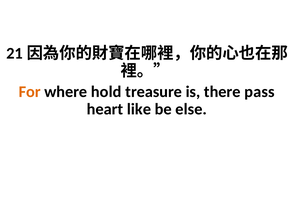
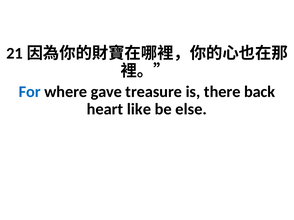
For colour: orange -> blue (30, 92)
hold: hold -> gave (106, 92)
pass: pass -> back (260, 92)
